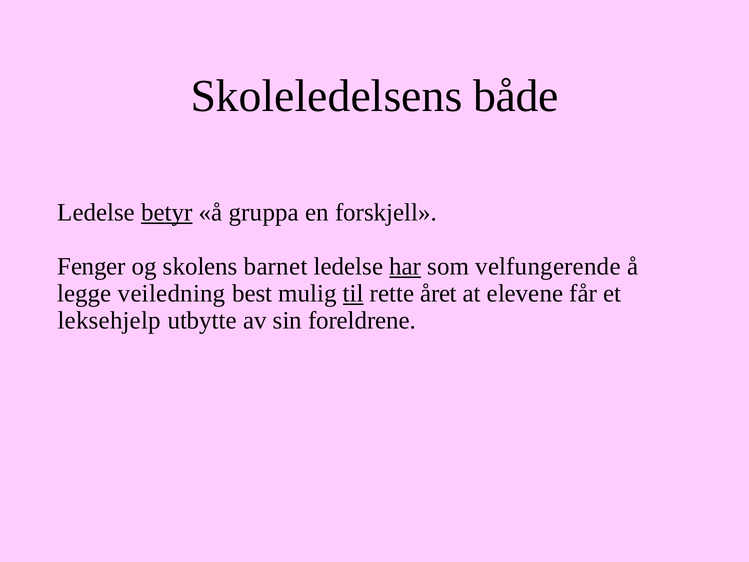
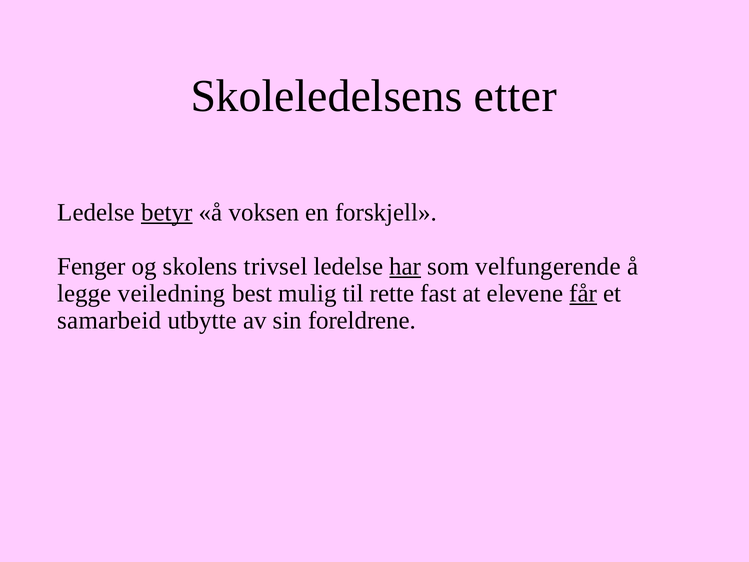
både: både -> etter (515, 96)
gruppa: gruppa -> voksen (264, 212)
barnet: barnet -> trivsel (276, 266)
til underline: present -> none (353, 293)
året: året -> fast (438, 293)
får underline: none -> present (583, 293)
leksehjelp: leksehjelp -> samarbeid (109, 320)
